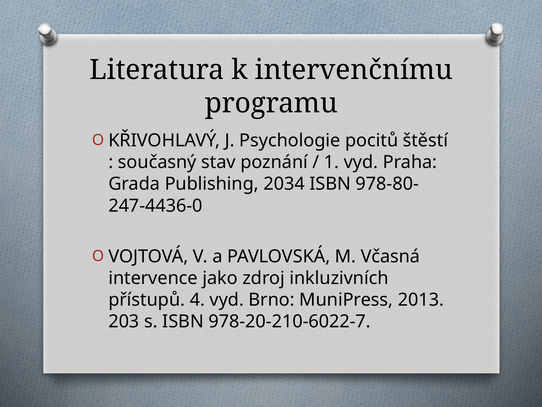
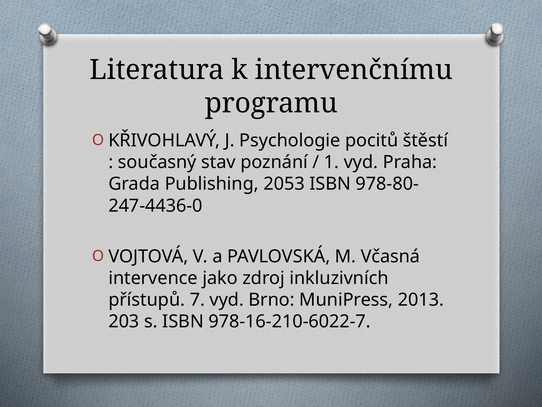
2034: 2034 -> 2053 (284, 184)
4: 4 -> 7 (197, 299)
978-20-210-6022-7: 978-20-210-6022-7 -> 978-16-210-6022-7 (290, 321)
